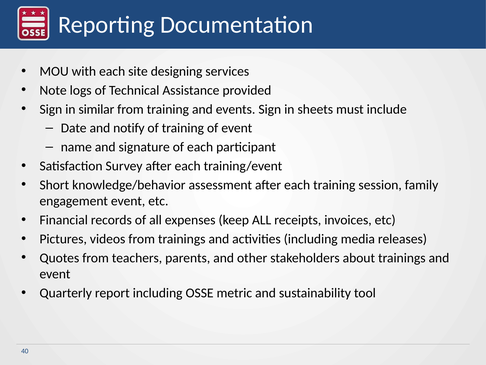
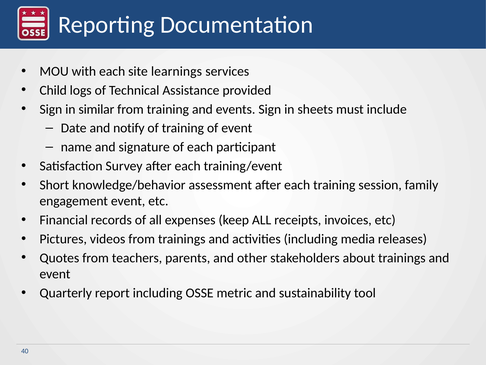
designing: designing -> learnings (176, 71)
Note: Note -> Child (53, 90)
